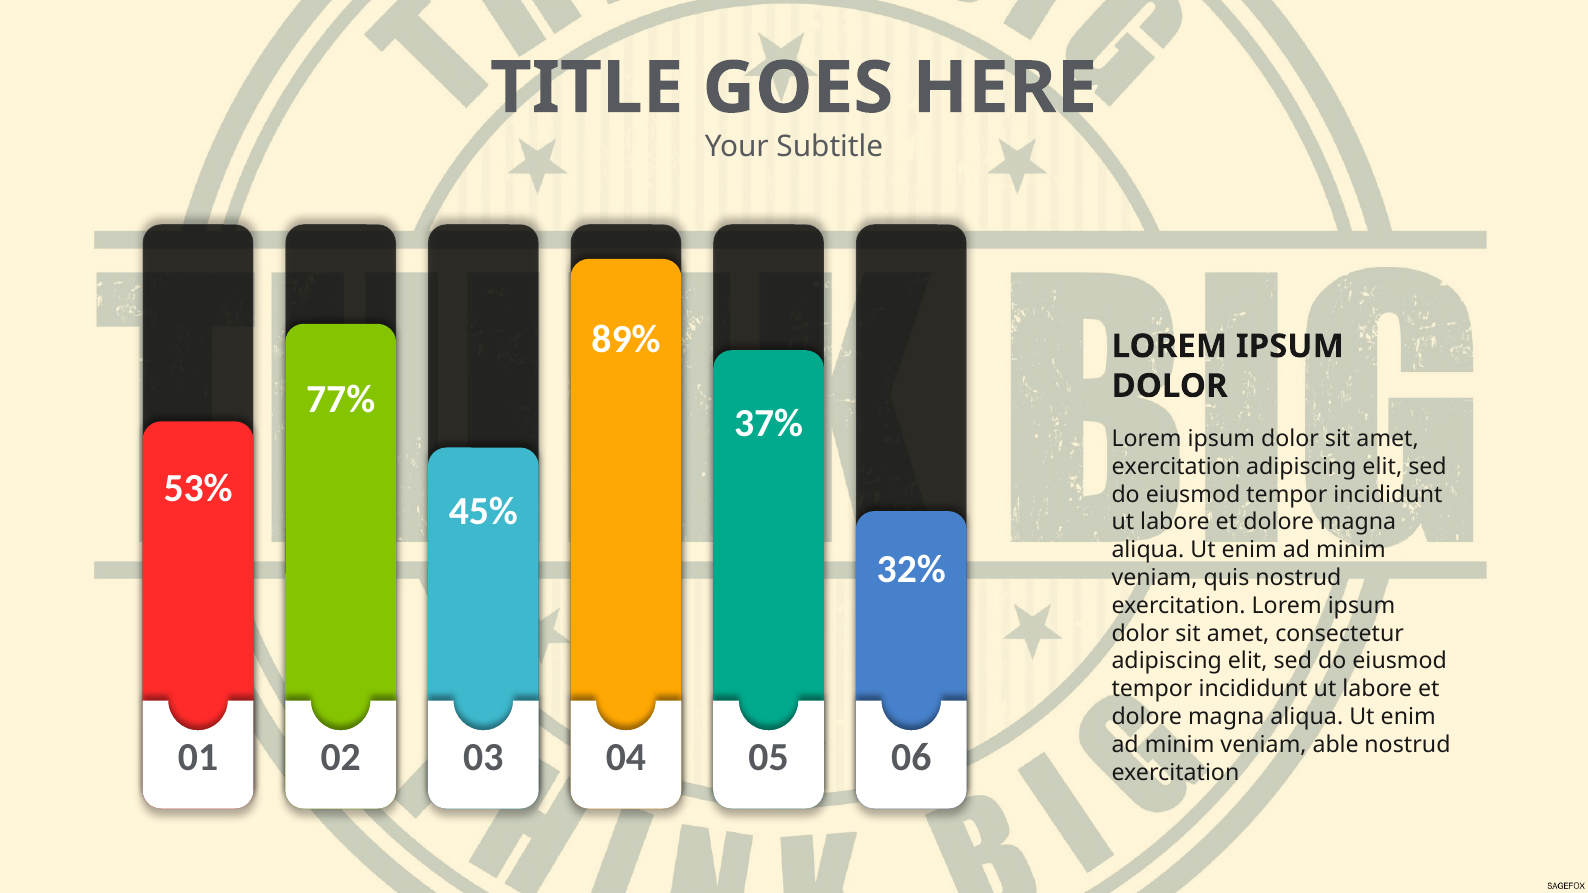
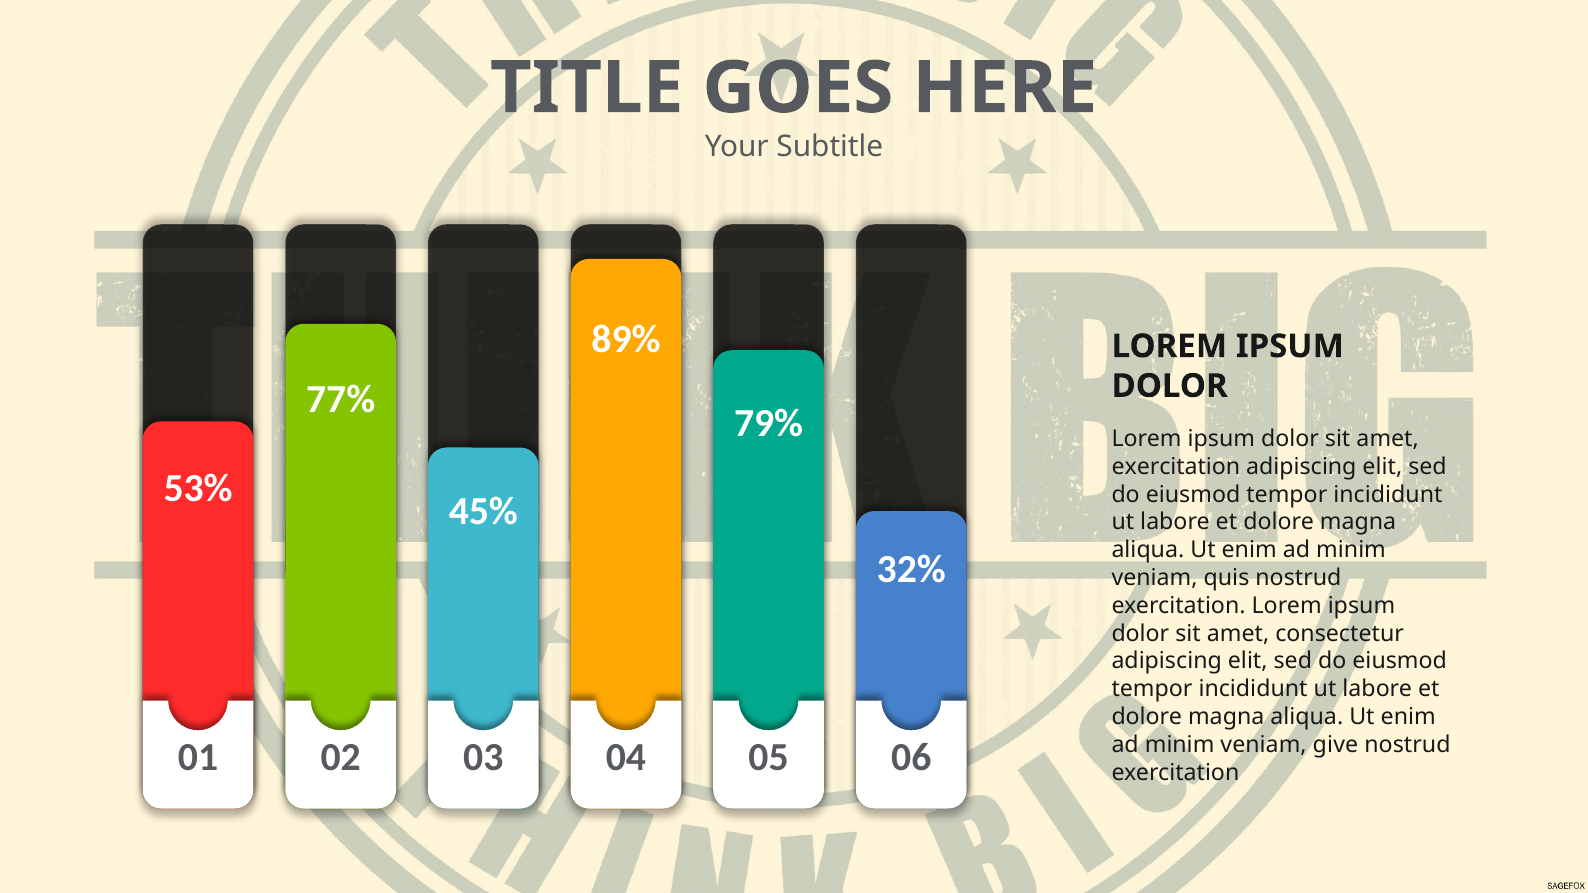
37%: 37% -> 79% (769, 423)
able: able -> give (1336, 745)
